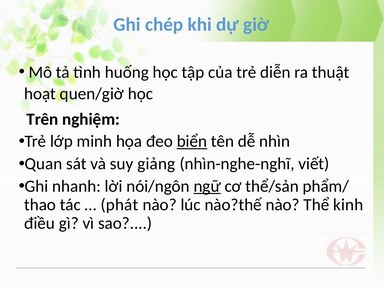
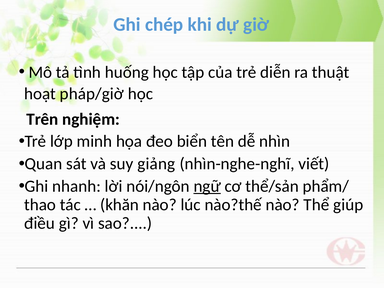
quen/giờ: quen/giờ -> pháp/giờ (92, 94)
biển underline: present -> none (192, 141)
phát: phát -> khăn (120, 205)
kinh: kinh -> giúp (348, 205)
